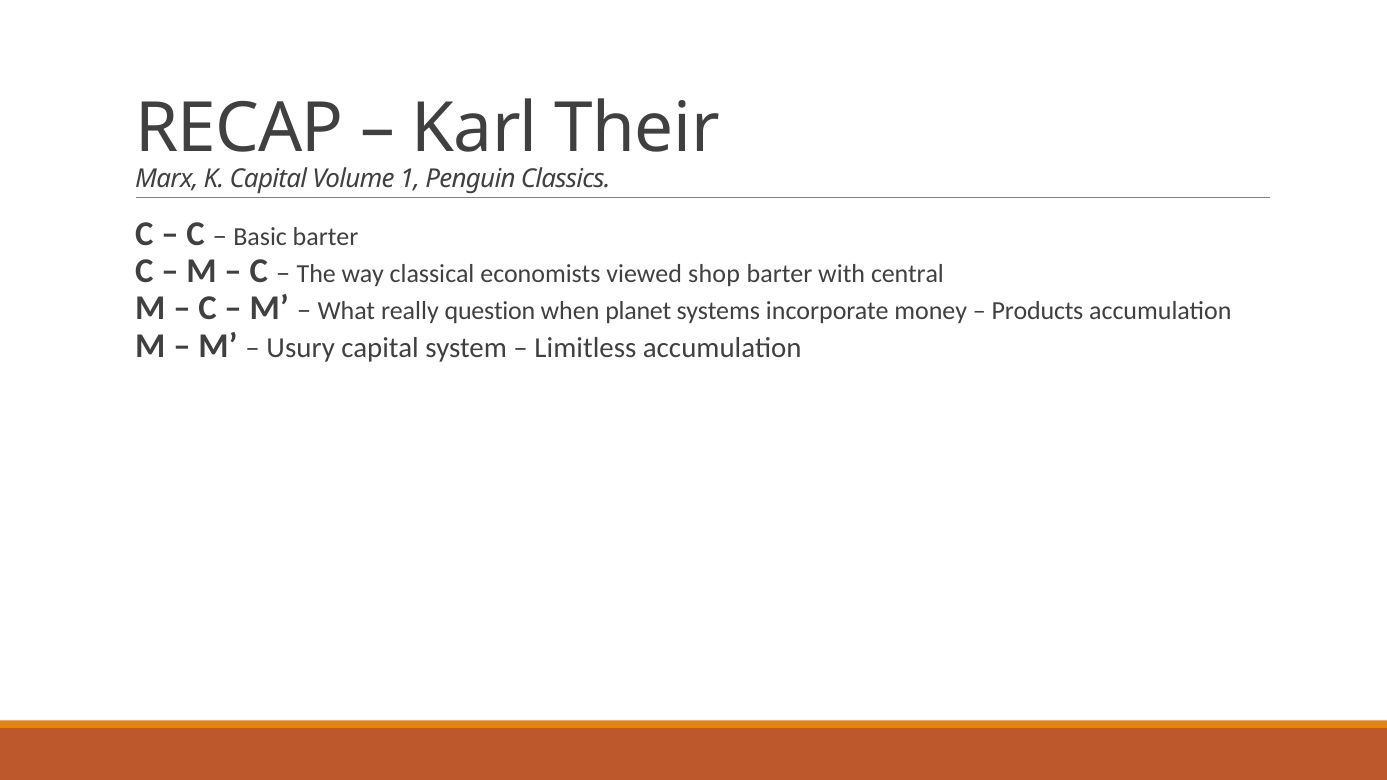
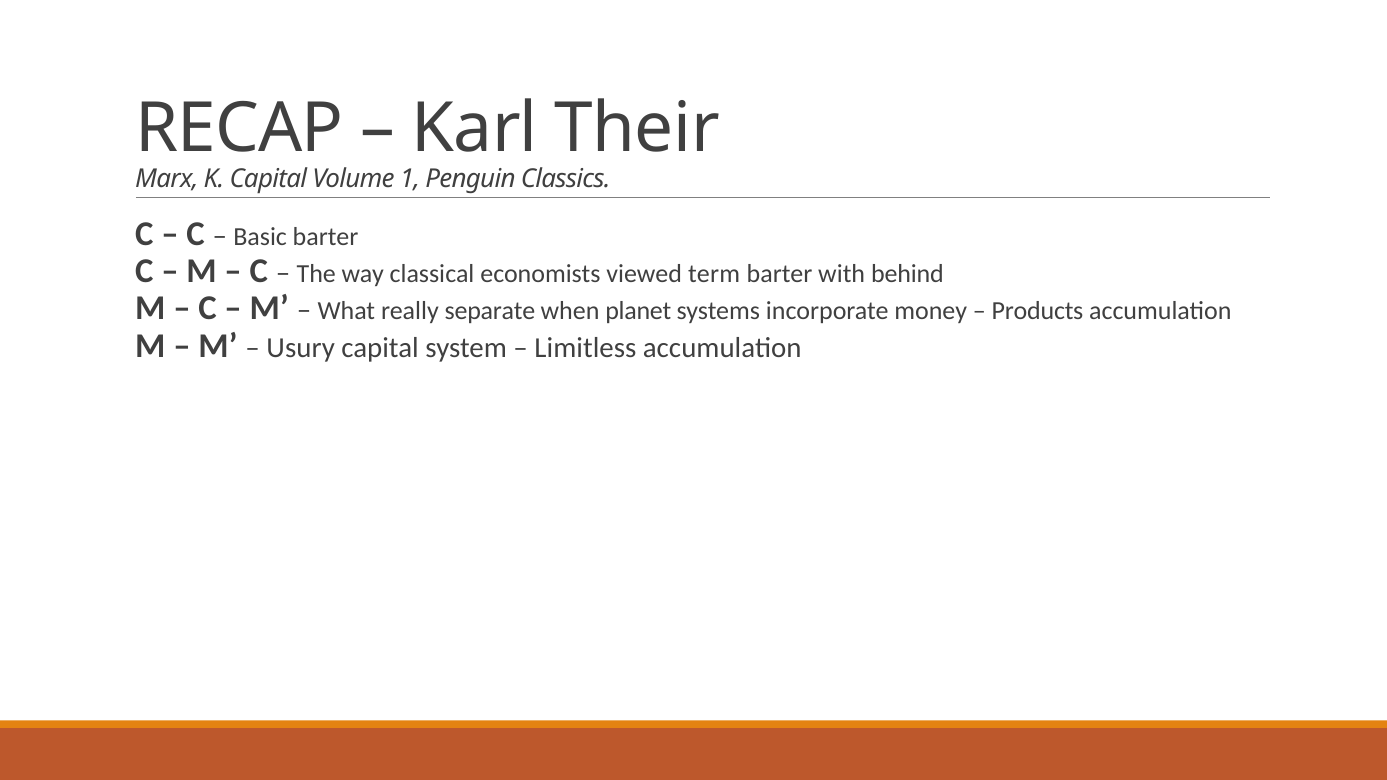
shop: shop -> term (714, 274)
central: central -> behind (907, 274)
question: question -> separate (490, 311)
